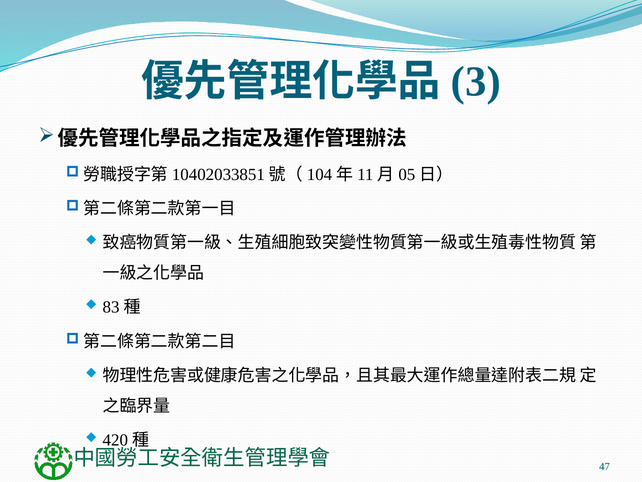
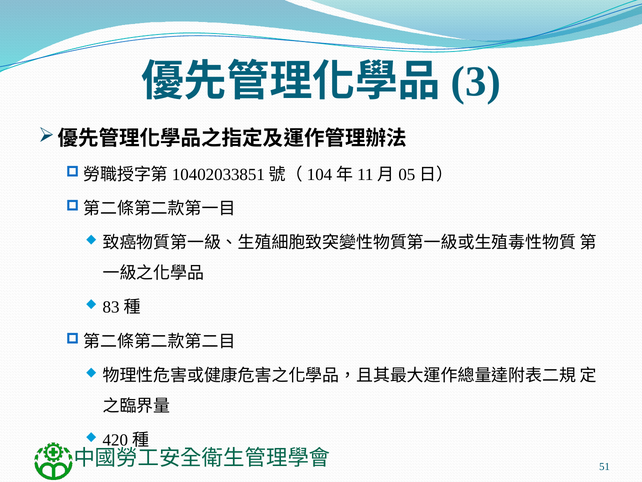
47: 47 -> 51 (605, 466)
